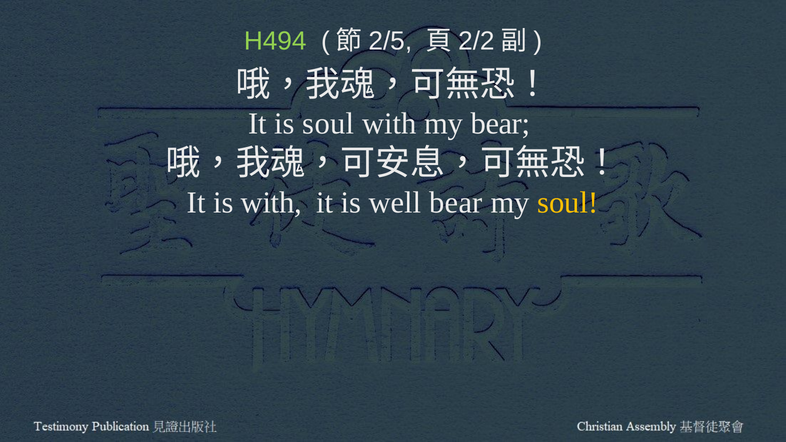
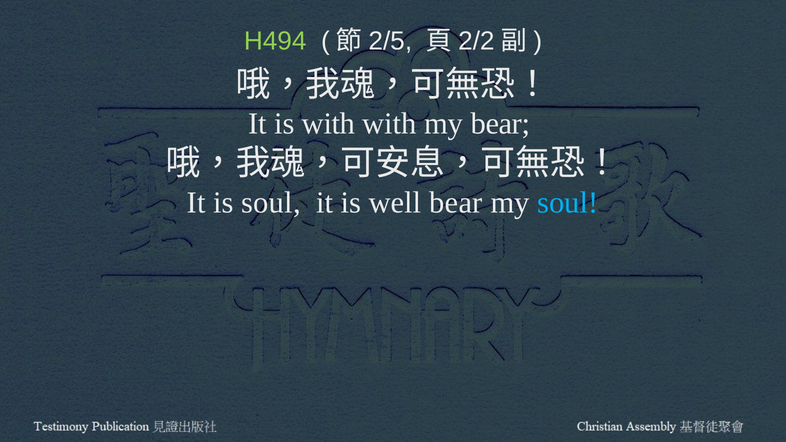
is soul: soul -> with (329, 124)
is with: with -> soul (271, 203)
soul colour: yellow -> light blue (568, 203)
